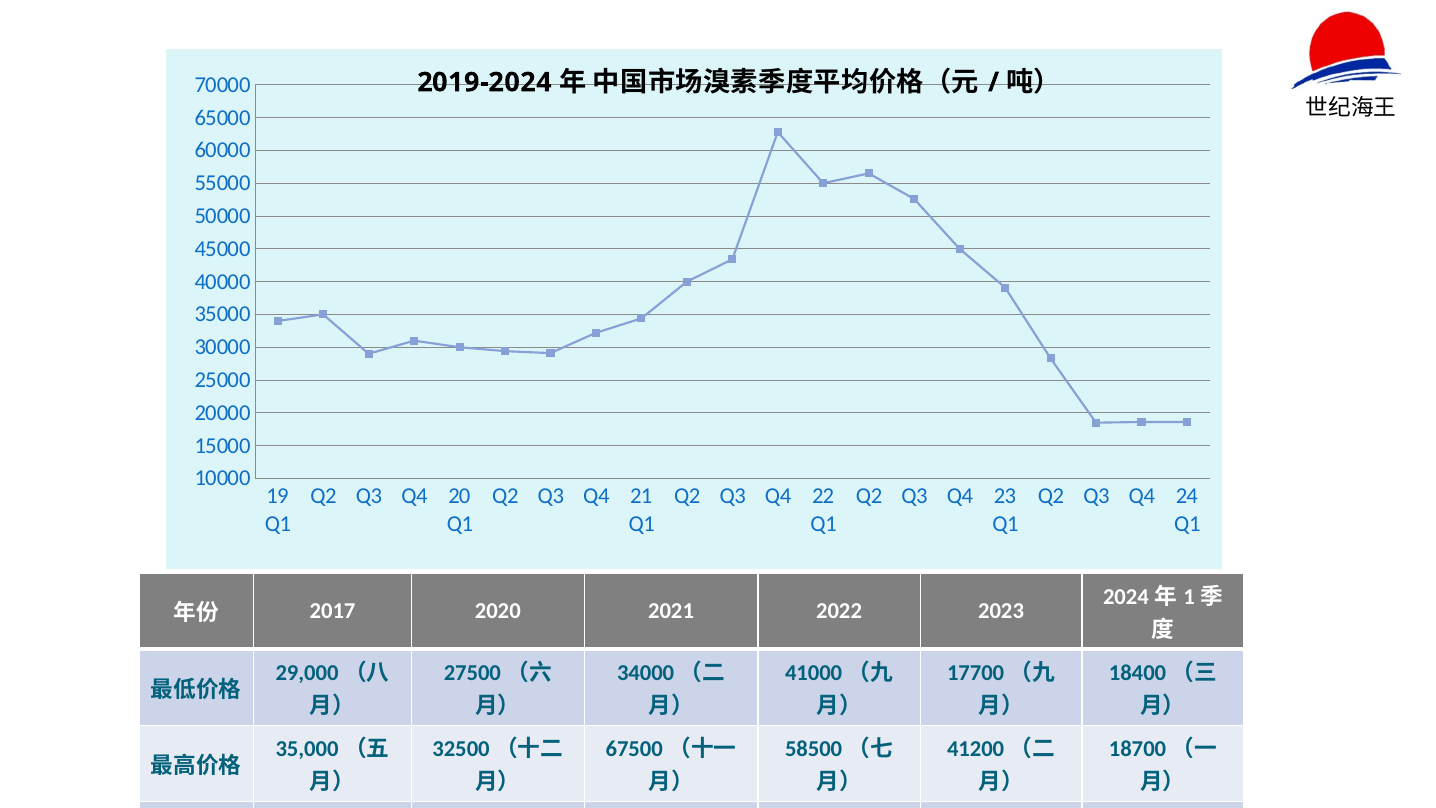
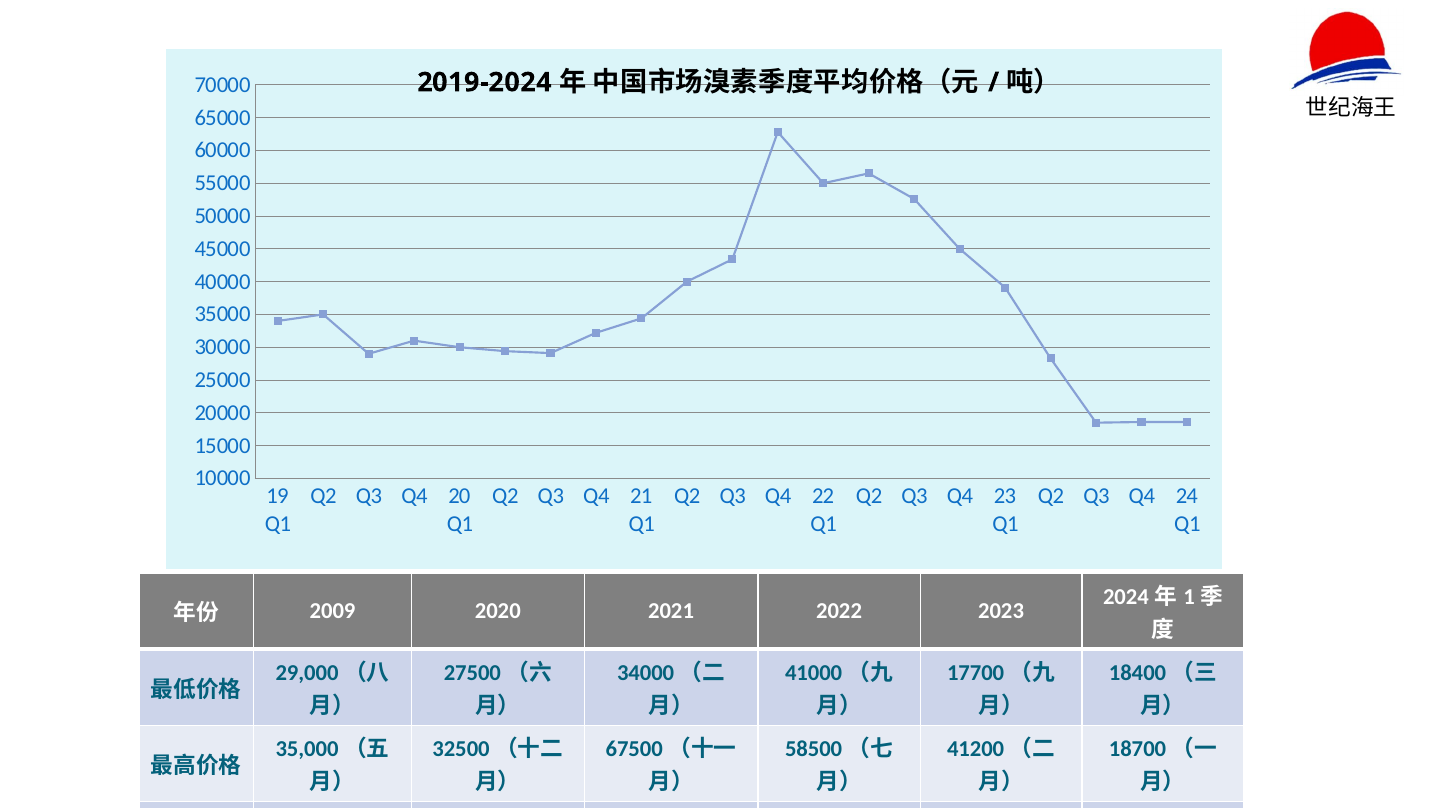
2017: 2017 -> 2009 (333, 611)
